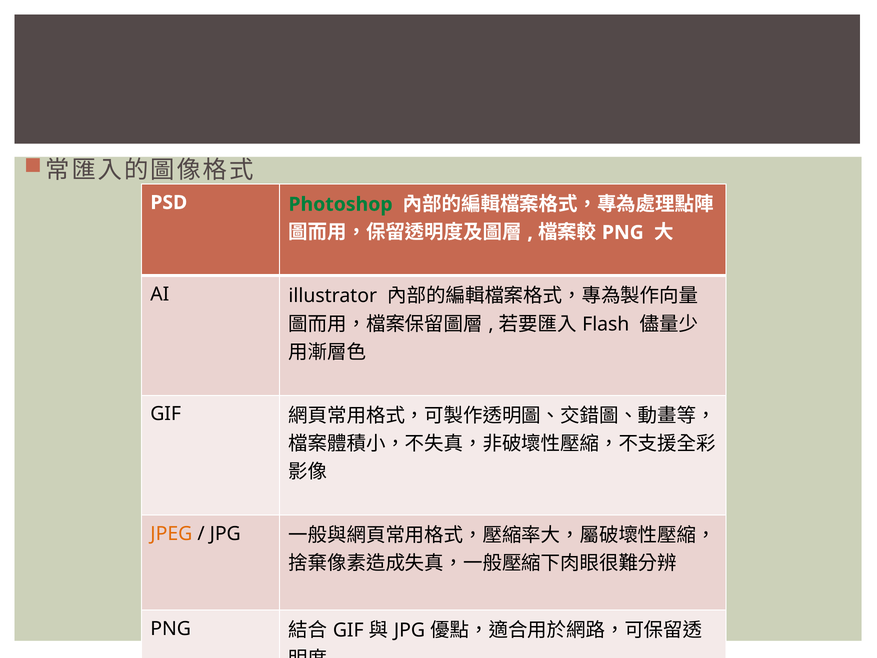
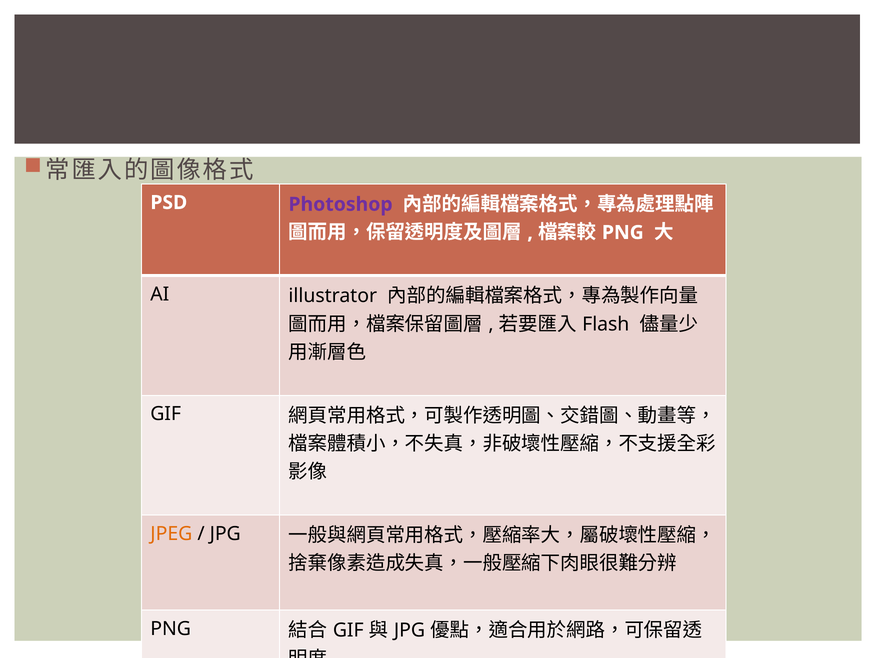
Photoshop colour: green -> purple (341, 204)
